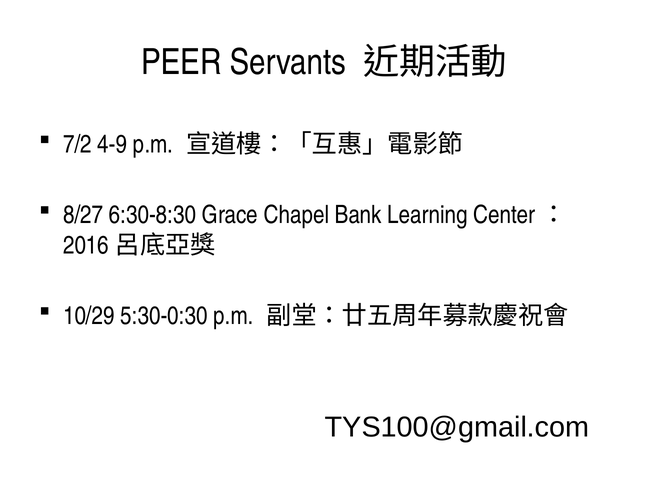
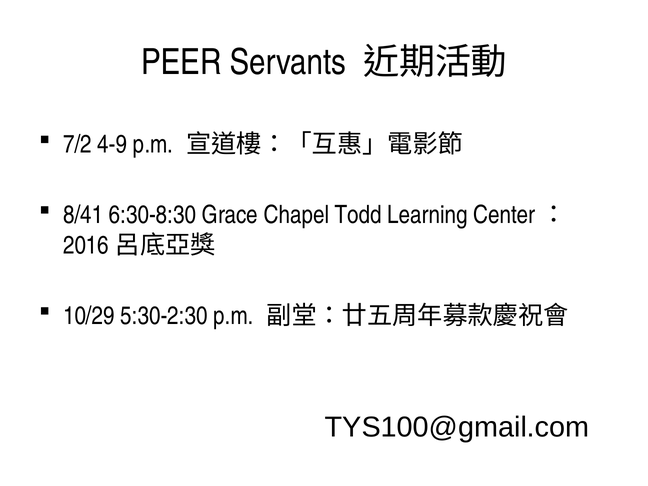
8/27: 8/27 -> 8/41 (83, 215)
Bank: Bank -> Todd (358, 215)
5:30-0:30: 5:30-0:30 -> 5:30-2:30 (164, 316)
